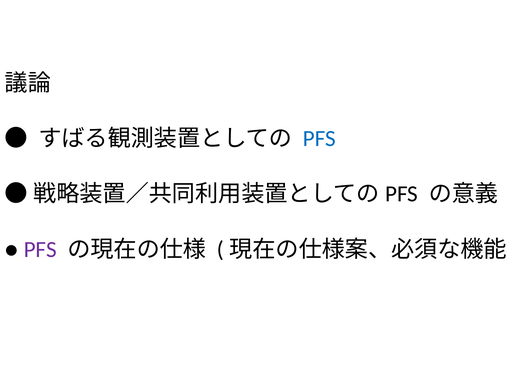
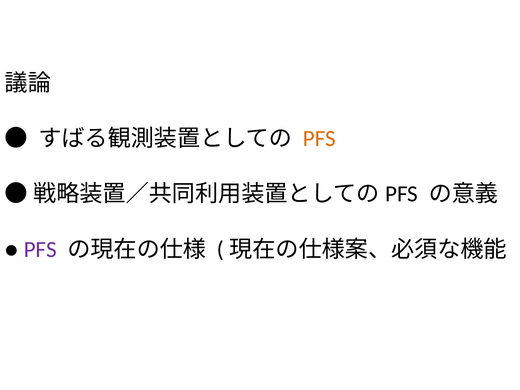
PFS colour: blue -> orange (319, 139)
